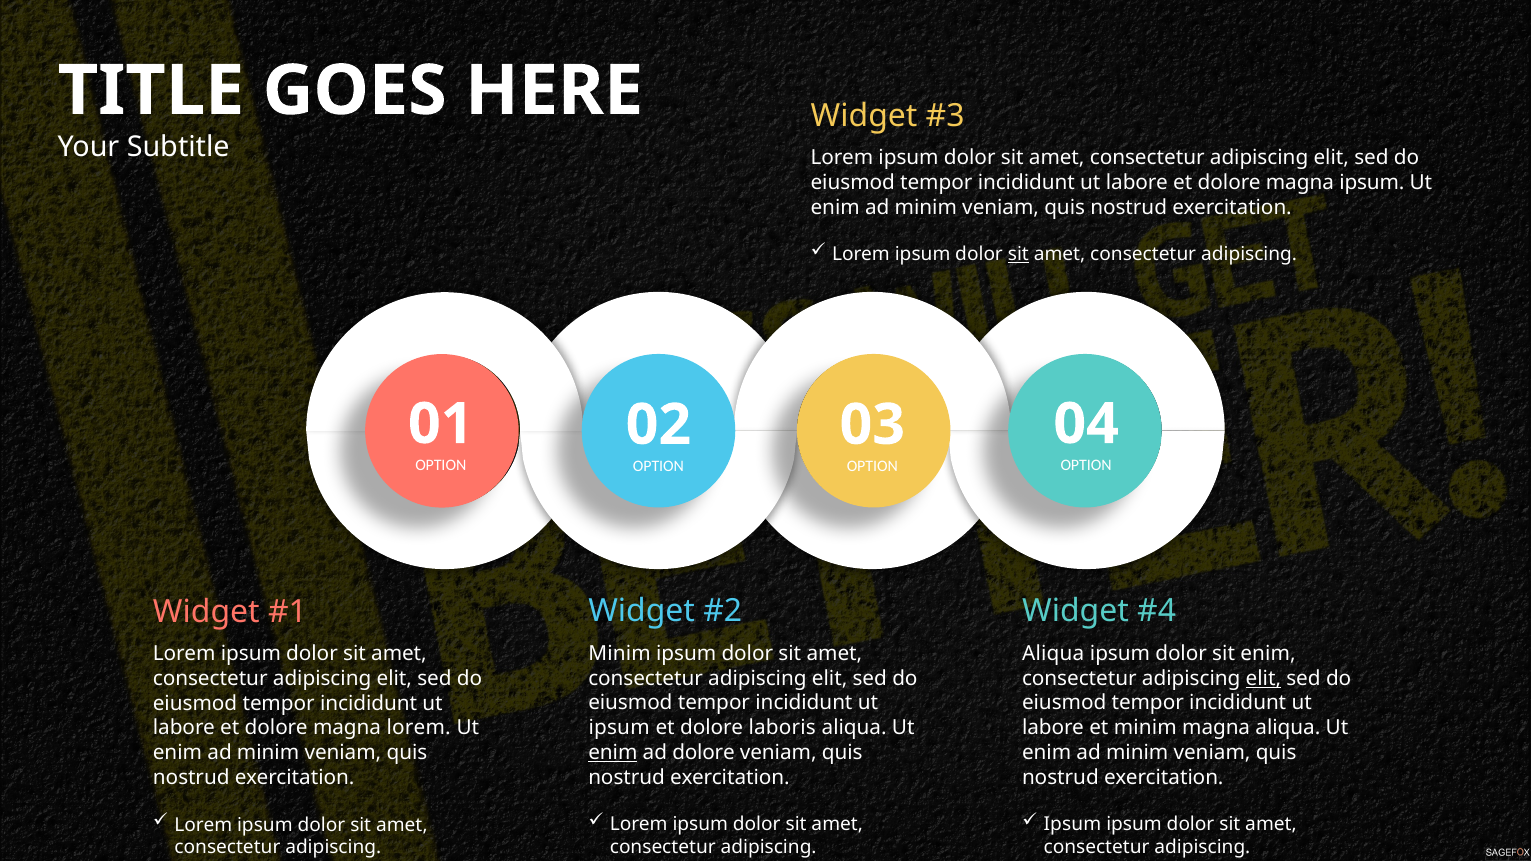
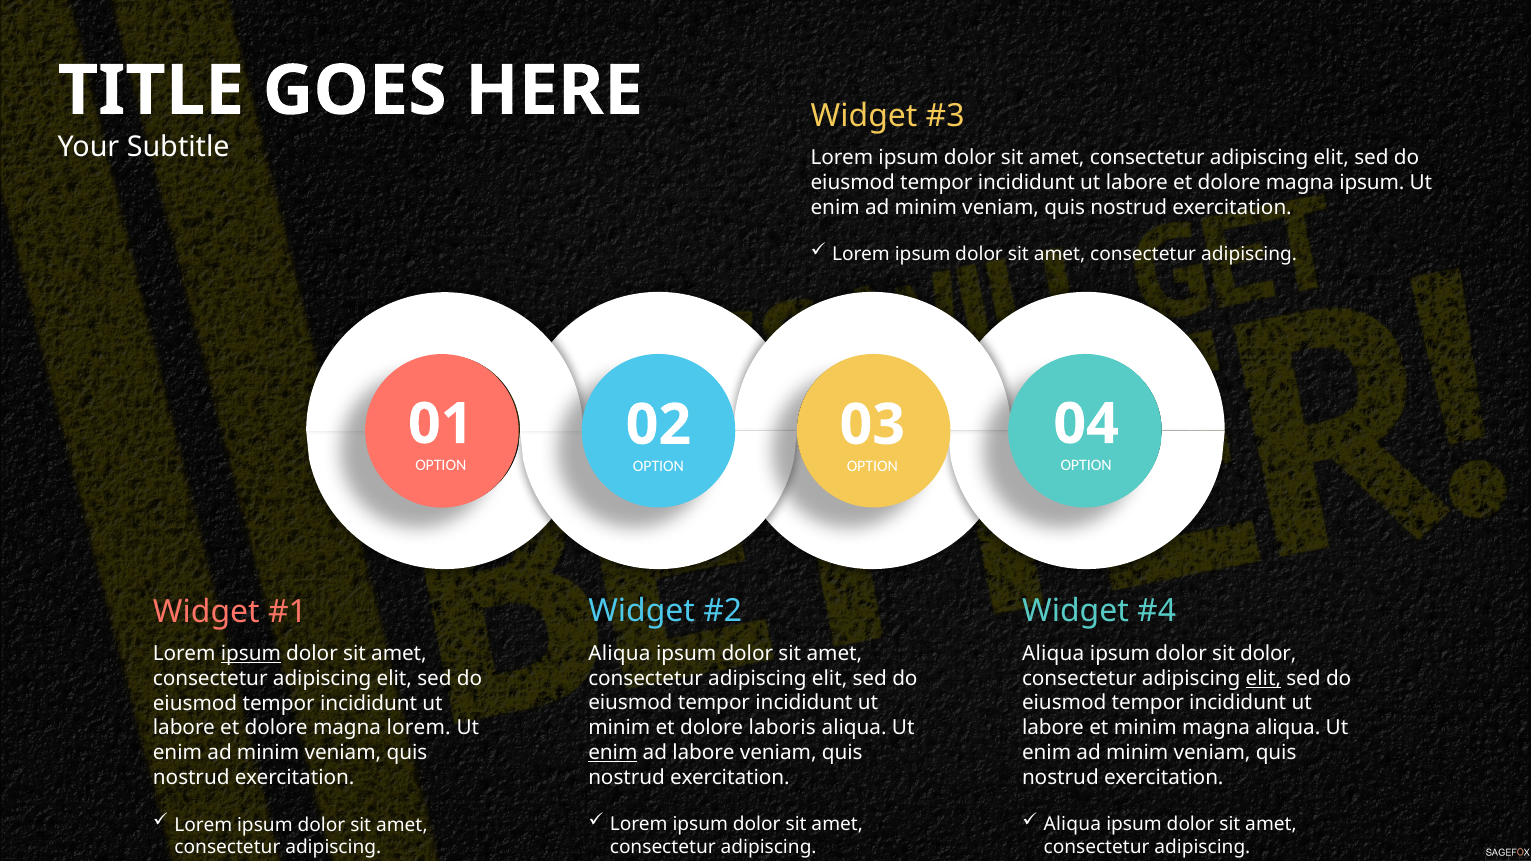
sit underline: present -> none (1018, 254)
ipsum underline: none -> present (251, 654)
Minim: Minim -> Aliqua (619, 653)
sit enim: enim -> dolor (1268, 653)
ipsum: ipsum -> minim (619, 728)
ad dolore: dolore -> labore (703, 753)
Ipsum: Ipsum -> Aliqua (1072, 825)
